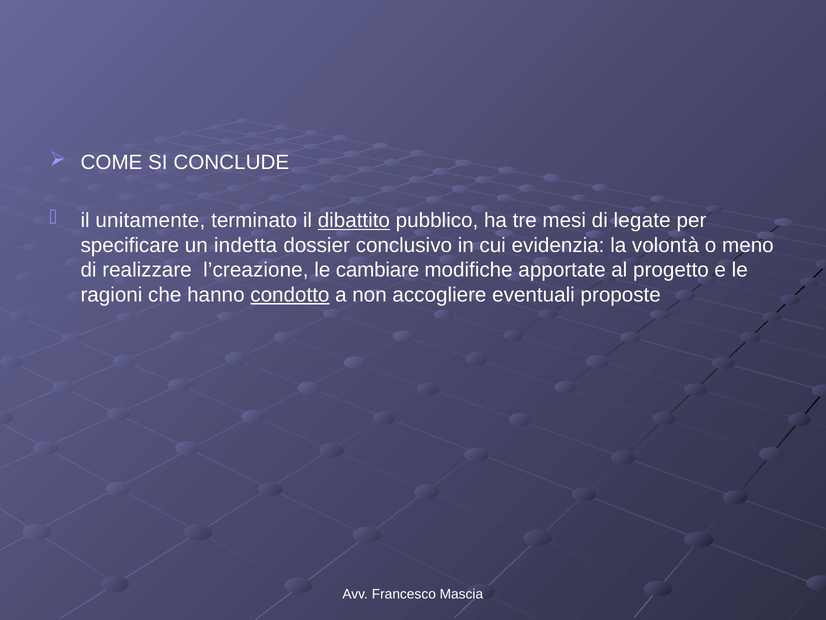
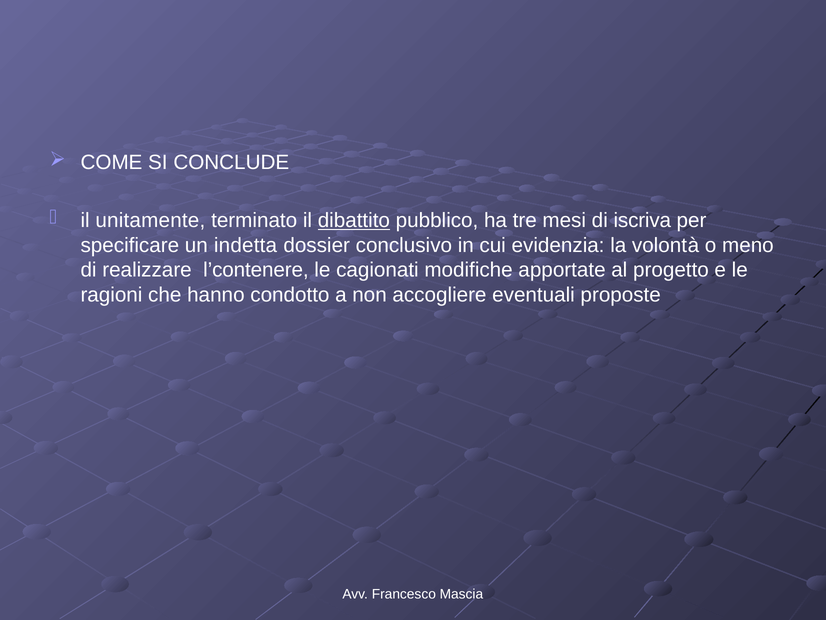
legate: legate -> iscriva (642, 220)
l’creazione: l’creazione -> l’contenere (256, 270)
cambiare: cambiare -> cagionati (377, 270)
condotto underline: present -> none (290, 295)
